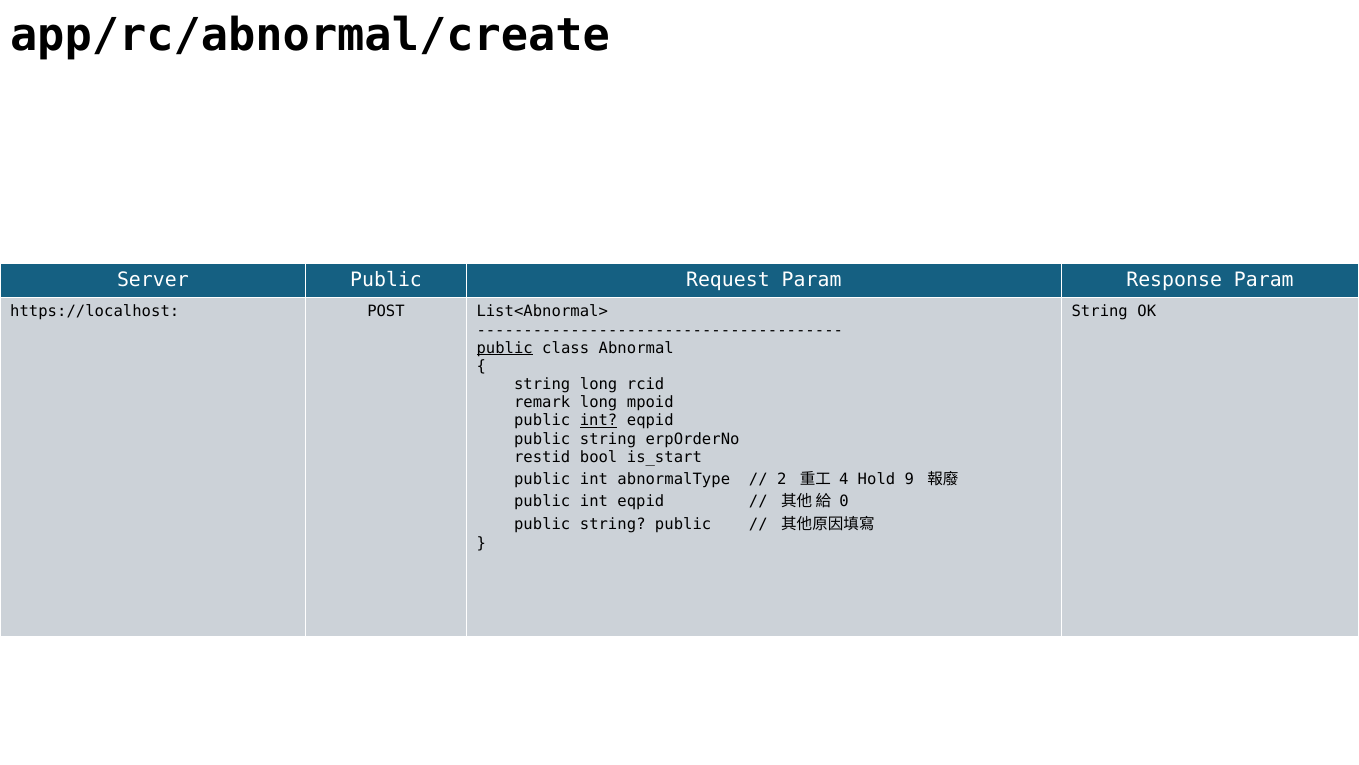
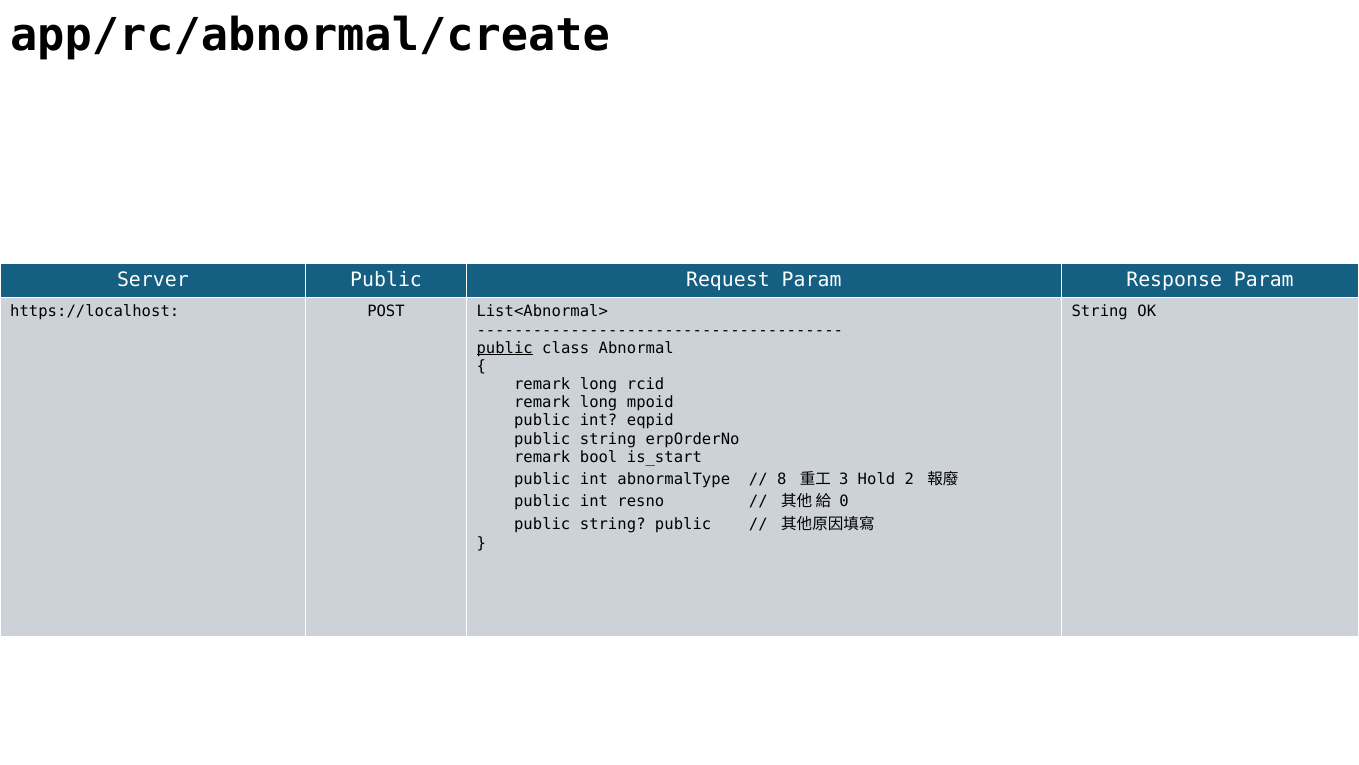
string: string -> remark (542, 384)
int underline: present -> none (599, 421)
restid: restid -> remark (542, 457)
2: 2 -> 8 (782, 479)
4: 4 -> 3 (844, 479)
9: 9 -> 2 (909, 479)
eqpid: eqpid -> resno (641, 501)
